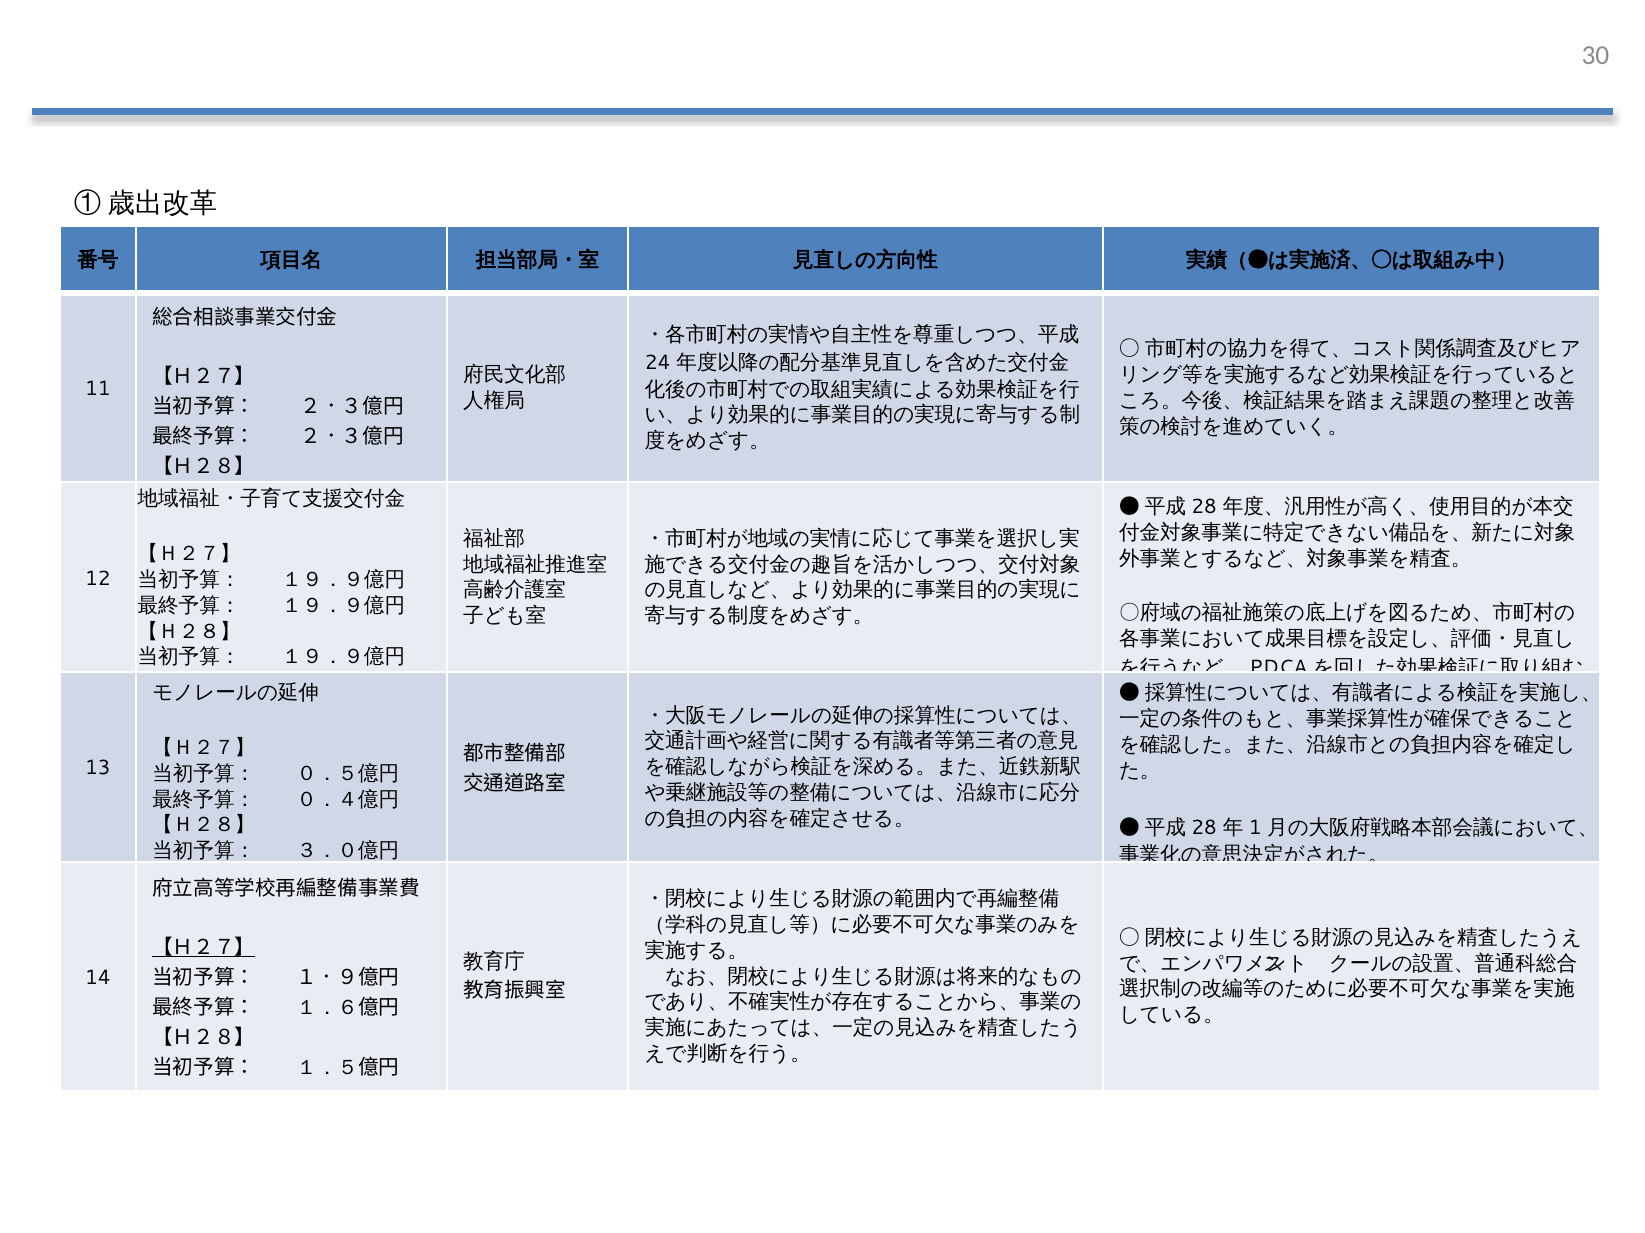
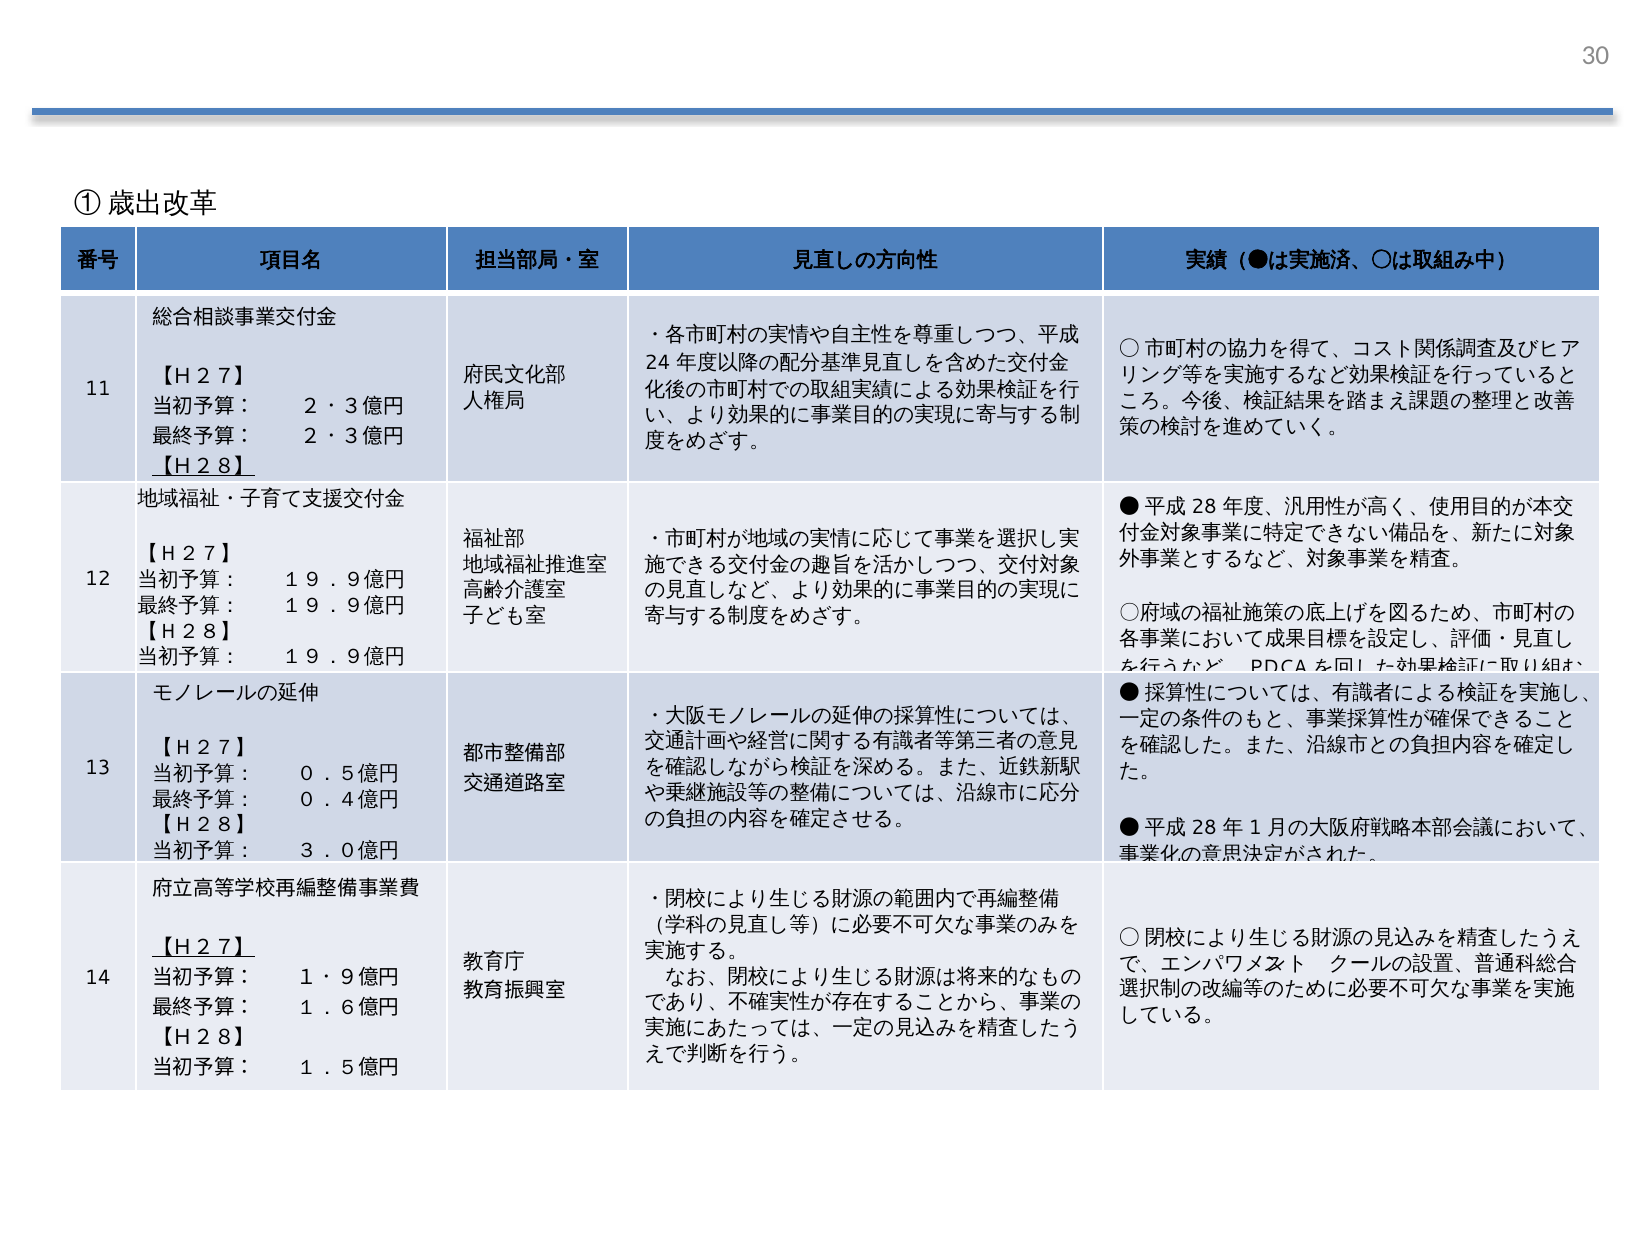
【Ｈ２８】 underline: none -> present (204, 467)
